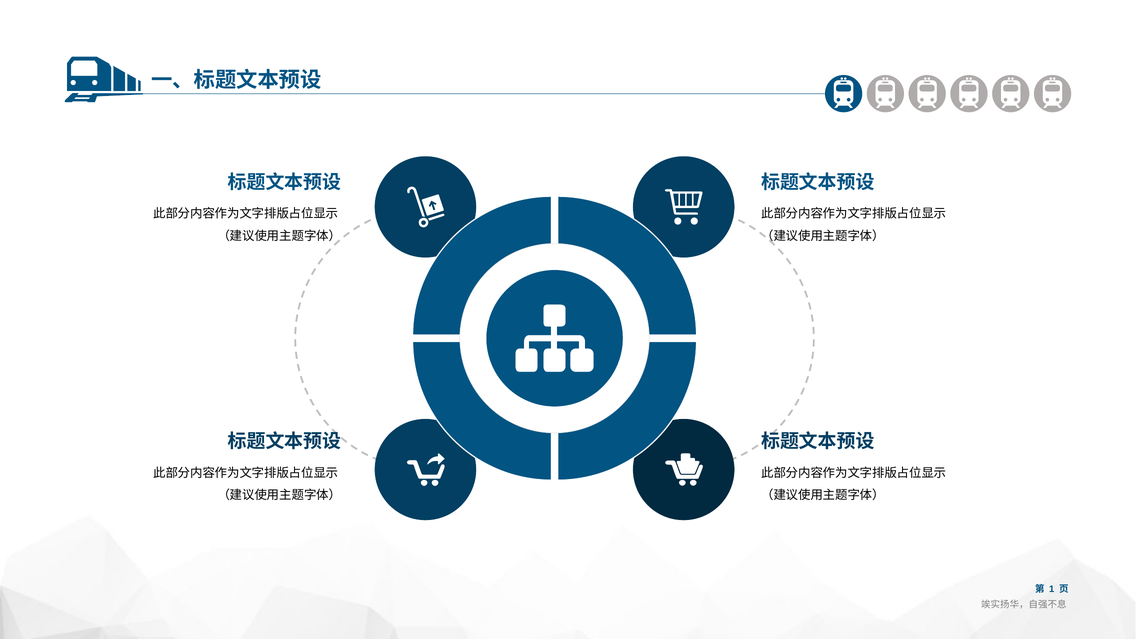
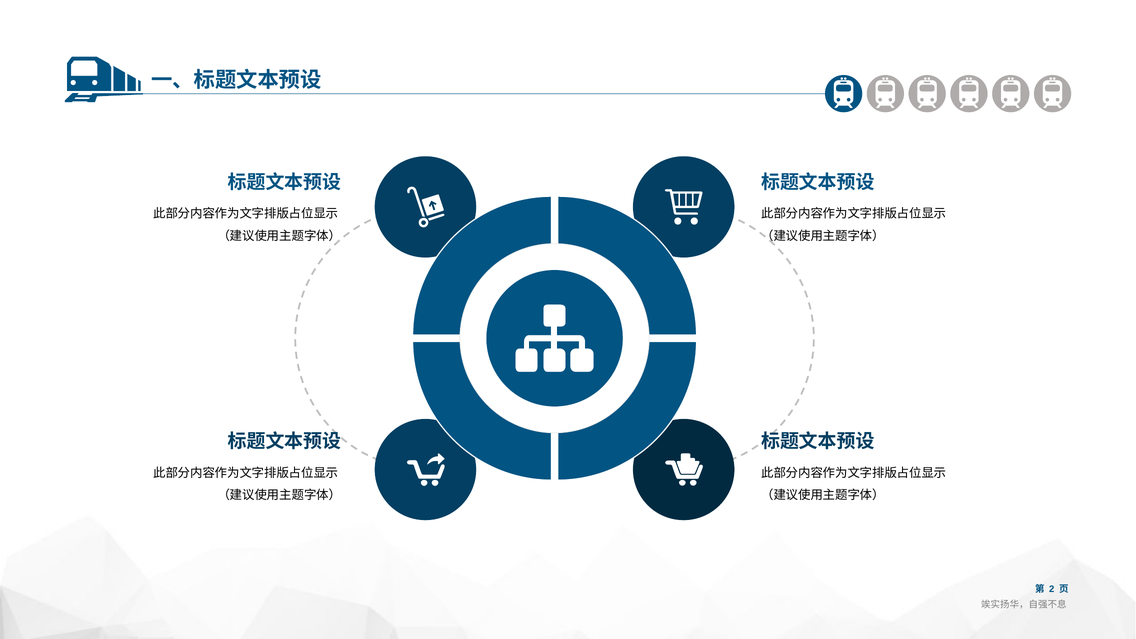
1: 1 -> 2 (1052, 589)
